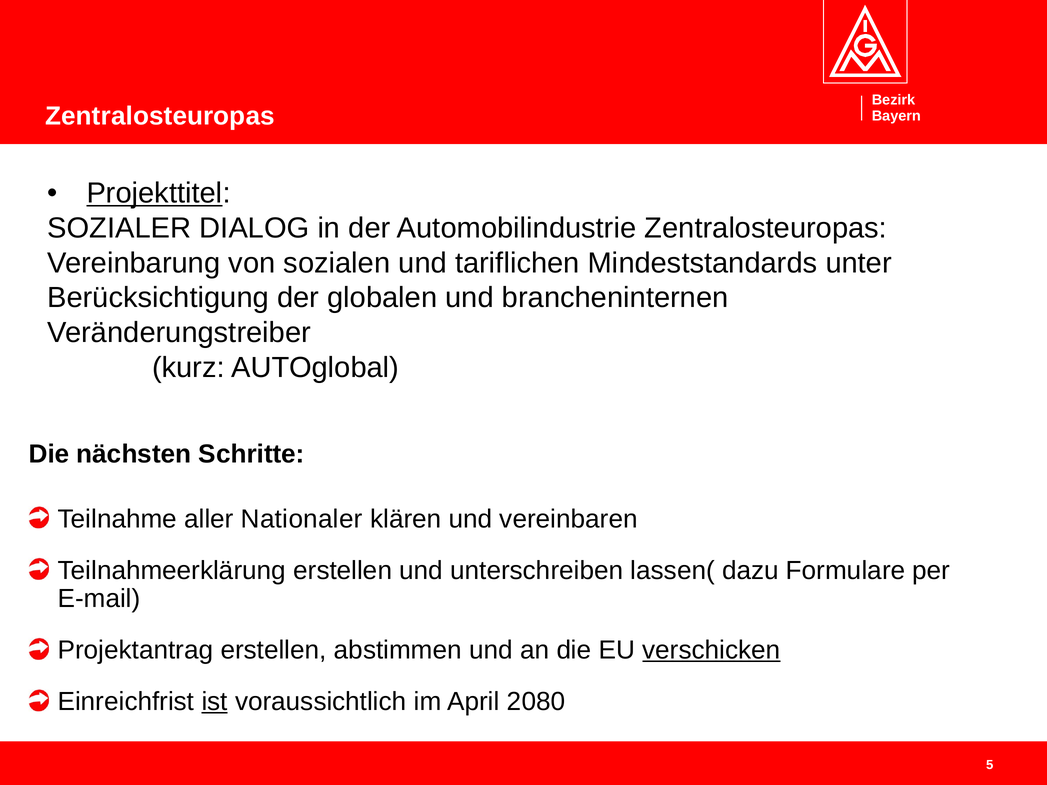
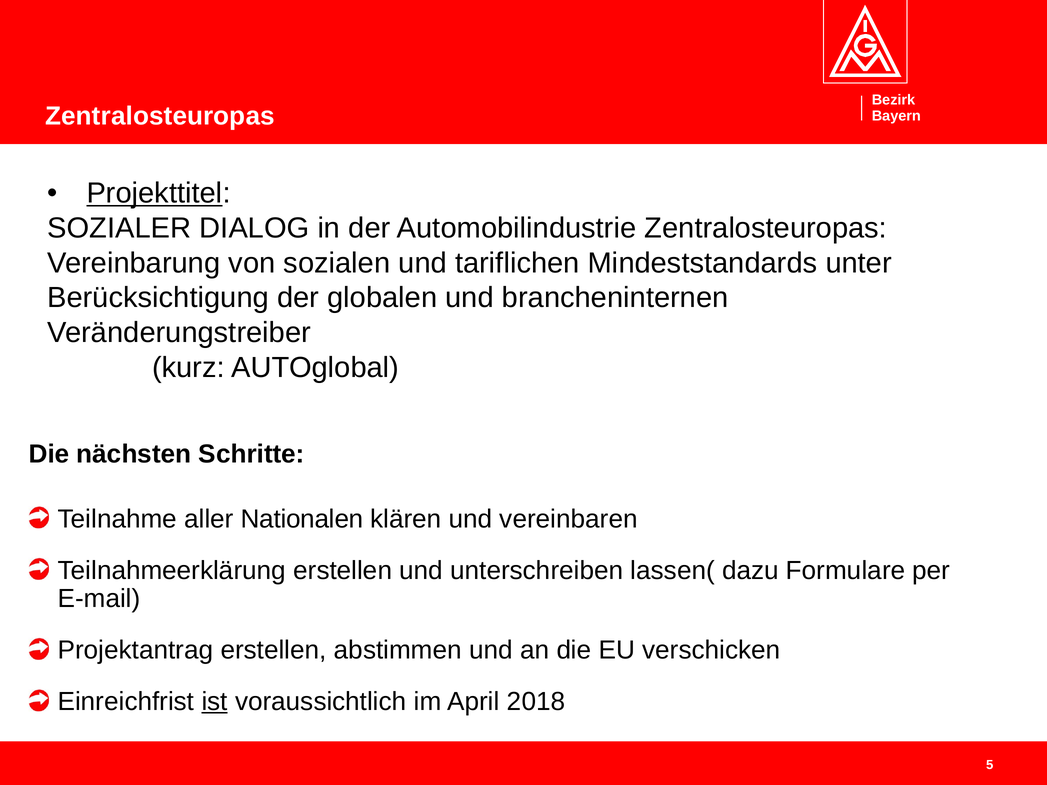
Nationaler: Nationaler -> Nationalen (302, 519)
verschicken underline: present -> none (711, 650)
2080: 2080 -> 2018 (536, 702)
